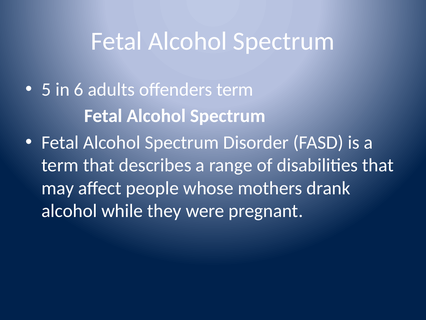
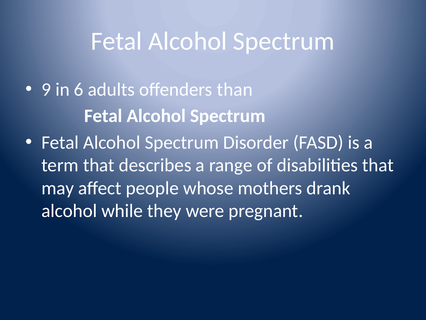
5: 5 -> 9 (46, 89)
offenders term: term -> than (235, 89)
